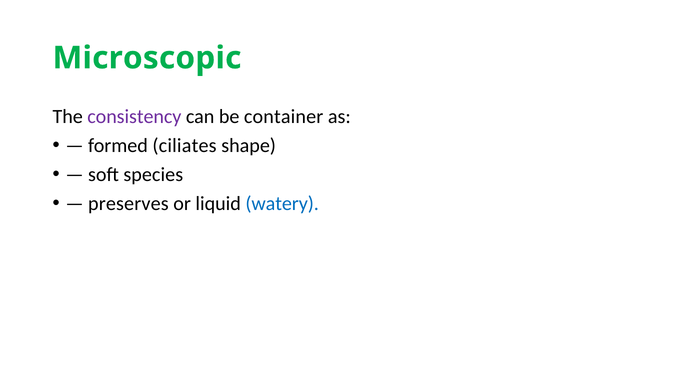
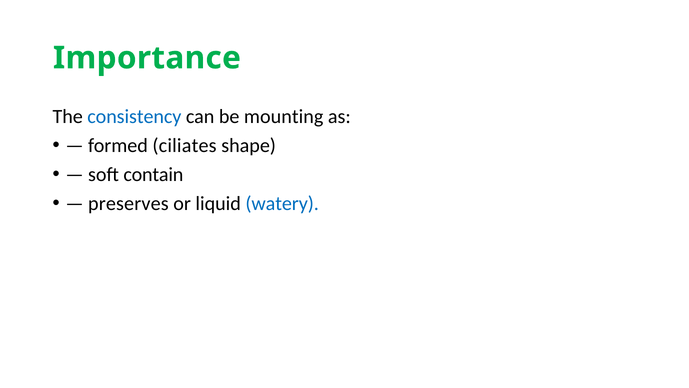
Microscopic: Microscopic -> Importance (147, 58)
consistency colour: purple -> blue (134, 116)
container: container -> mounting (284, 116)
species: species -> contain (153, 174)
